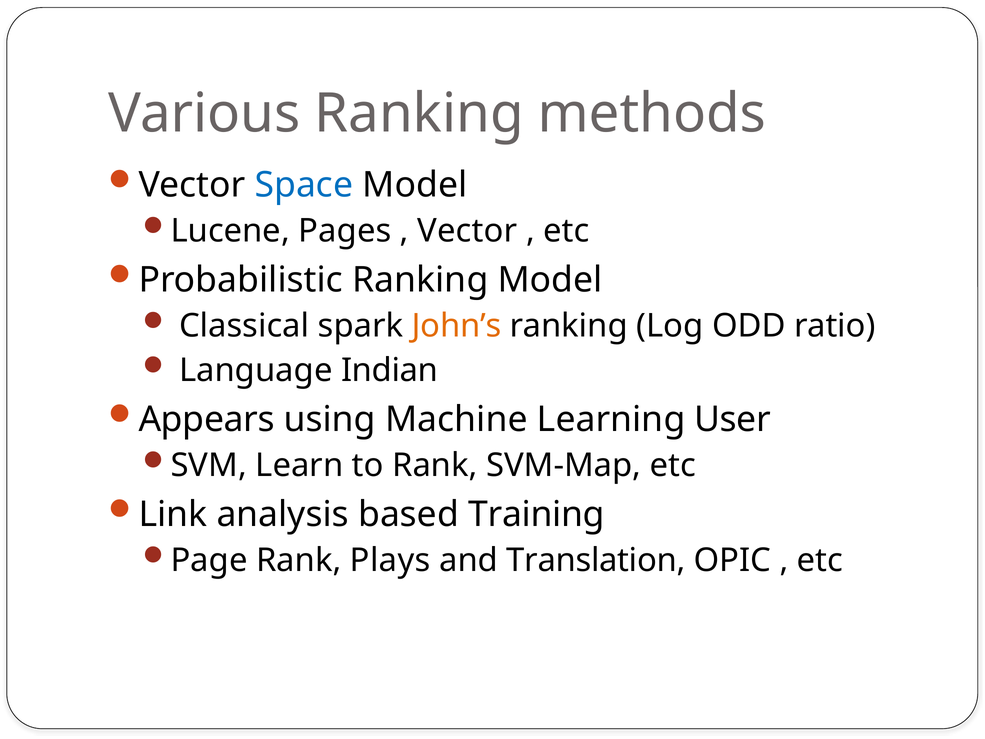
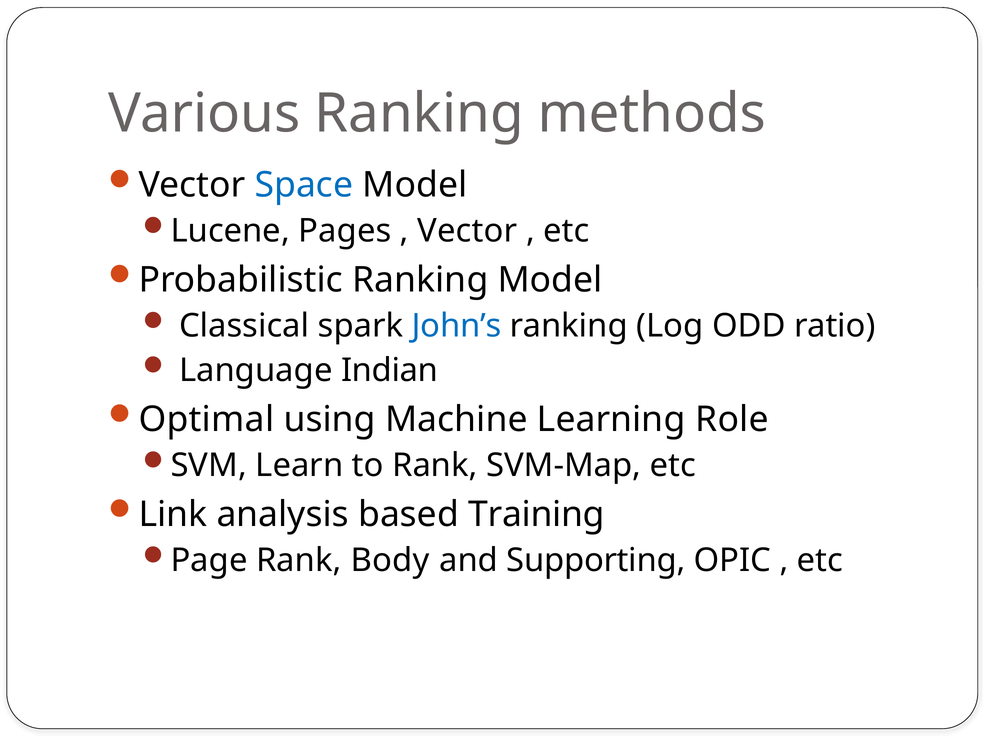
John’s colour: orange -> blue (457, 326)
Appears: Appears -> Optimal (206, 419)
User: User -> Role (732, 419)
Plays: Plays -> Body (390, 560)
Translation: Translation -> Supporting (596, 560)
